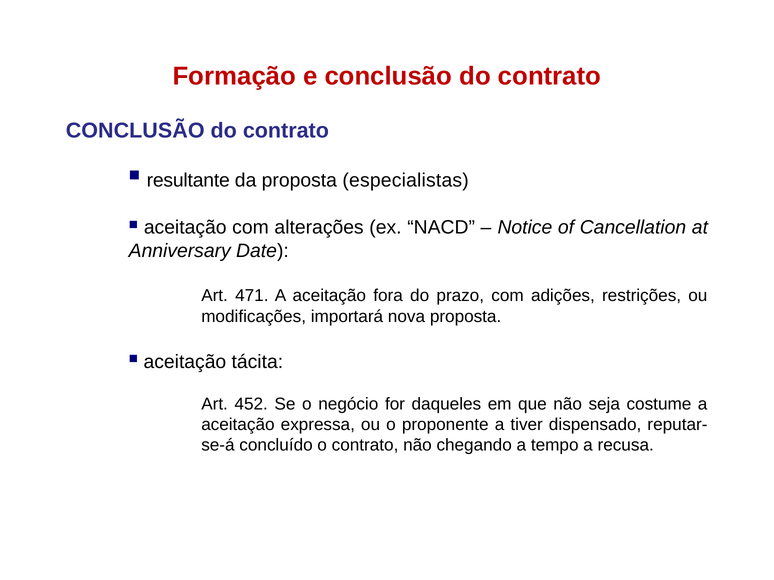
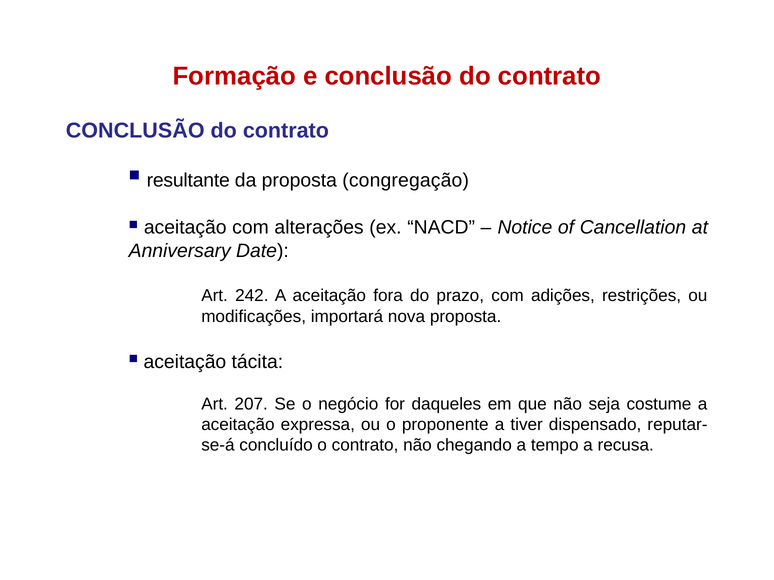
especialistas: especialistas -> congregação (406, 181)
471: 471 -> 242 (252, 296)
452: 452 -> 207 (251, 404)
